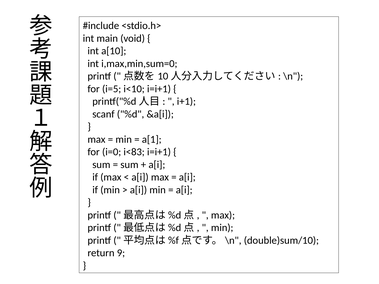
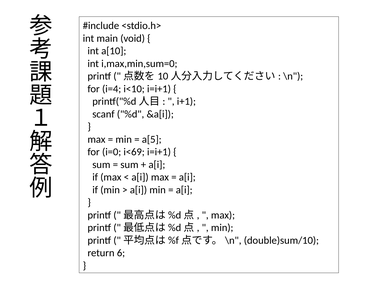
i=5: i=5 -> i=4 (112, 89)
a[1: a[1 -> a[5 (152, 139)
i<83: i<83 -> i<69 (134, 152)
9: 9 -> 6 (121, 253)
